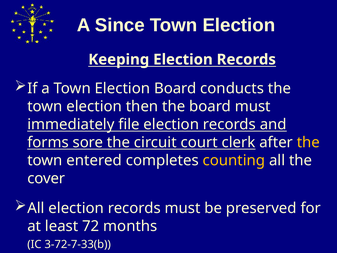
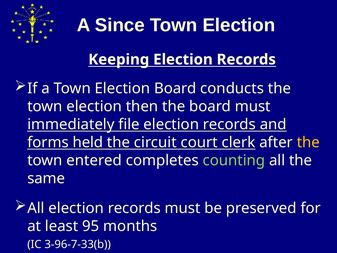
sore: sore -> held (88, 142)
counting colour: yellow -> light green (234, 160)
cover: cover -> same (46, 178)
72: 72 -> 95 (91, 226)
3-72-7-33(b: 3-72-7-33(b -> 3-96-7-33(b (78, 244)
